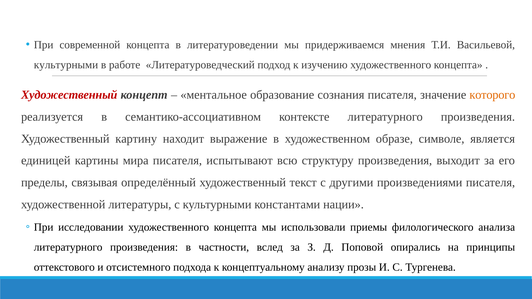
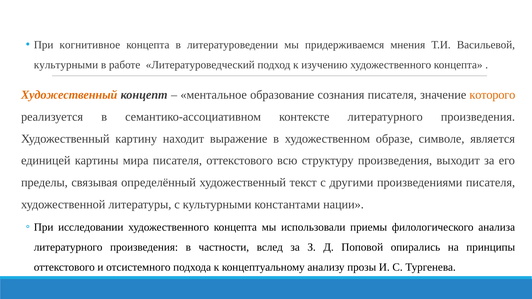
современной: современной -> когнитивное (90, 45)
Художественный colour: red -> orange (69, 95)
писателя испытывают: испытывают -> оттекстового (240, 161)
